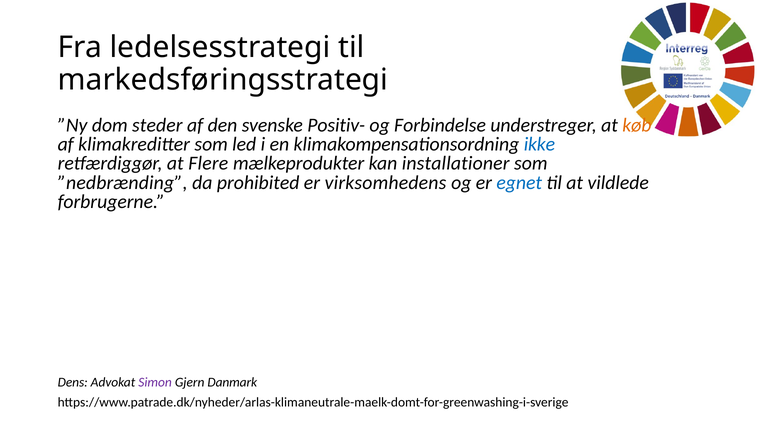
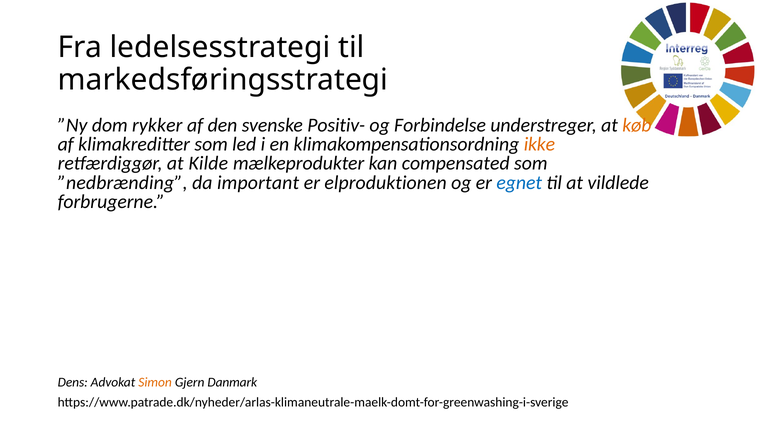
steder: steder -> rykker (157, 125)
ikke colour: blue -> orange (539, 144)
Flere: Flere -> Kilde (208, 163)
installationer: installationer -> compensated (456, 163)
prohibited: prohibited -> important (258, 182)
virksomhedens: virksomhedens -> elproduktionen (386, 182)
Simon colour: purple -> orange (155, 382)
